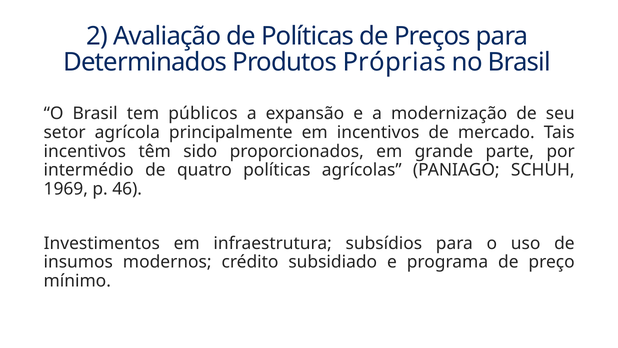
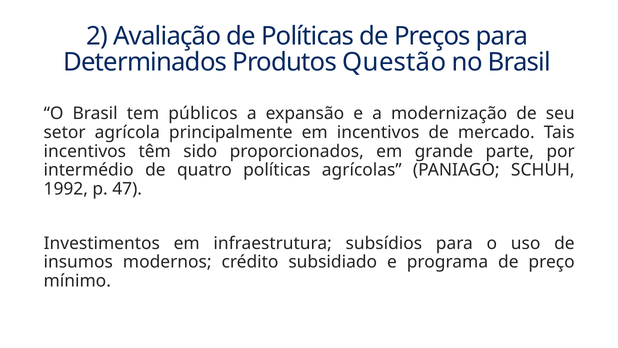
Próprias: Próprias -> Questão (394, 62)
1969: 1969 -> 1992 (66, 189)
46: 46 -> 47 (127, 189)
